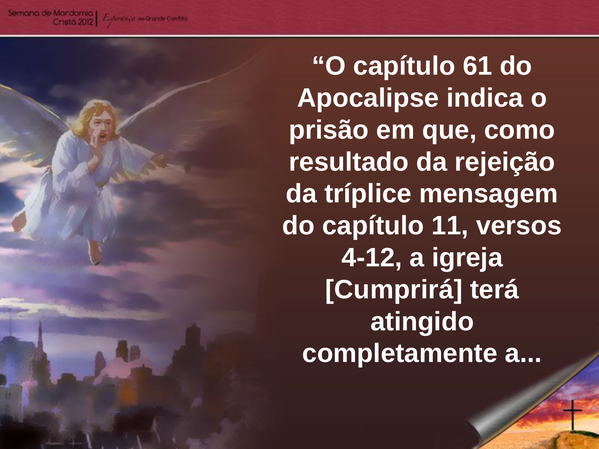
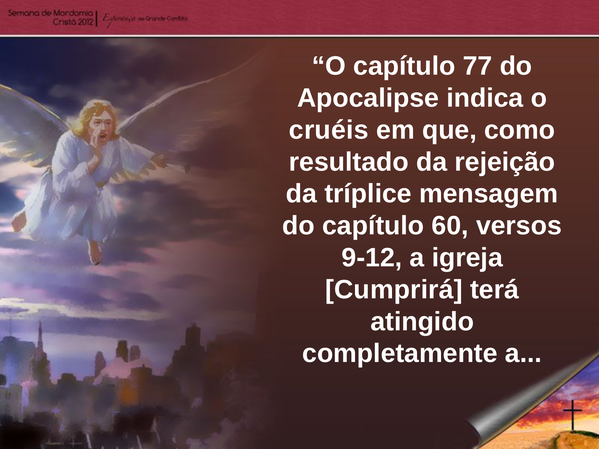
61: 61 -> 77 (478, 66)
prisão: prisão -> cruéis (329, 130)
11: 11 -> 60 (450, 226)
4-12: 4-12 -> 9-12 (372, 258)
